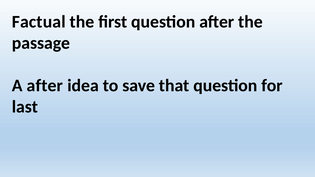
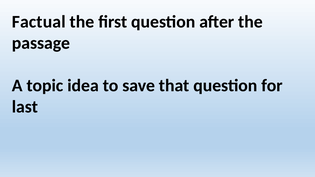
A after: after -> topic (45, 86)
